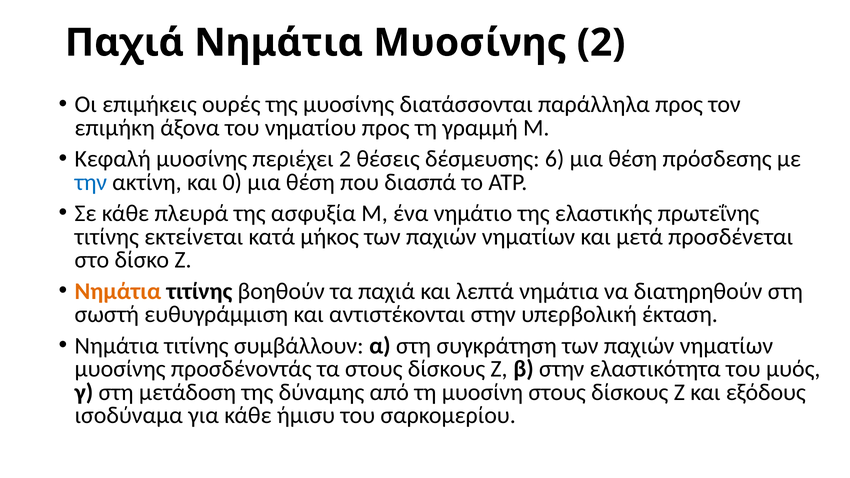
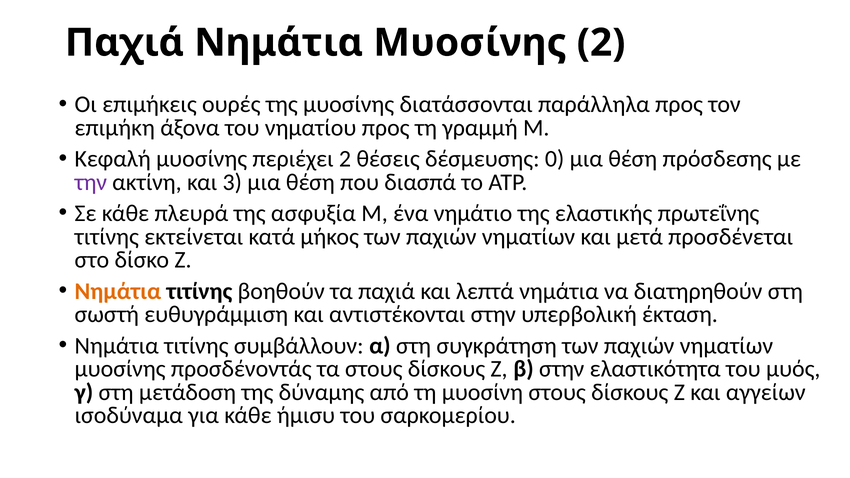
6: 6 -> 0 (555, 159)
την colour: blue -> purple (91, 182)
0: 0 -> 3 (232, 182)
εξόδους: εξόδους -> αγγείων (766, 392)
